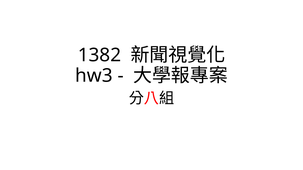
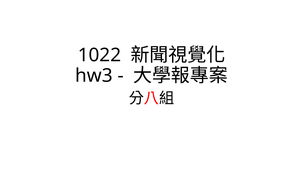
1382: 1382 -> 1022 (99, 55)
